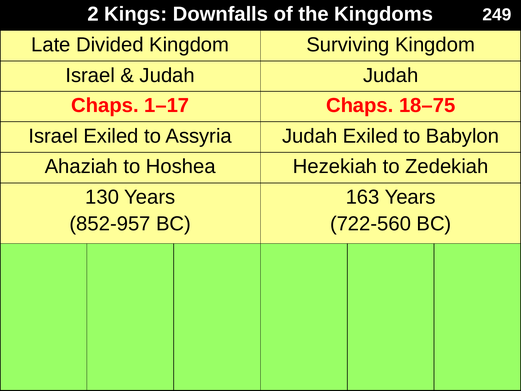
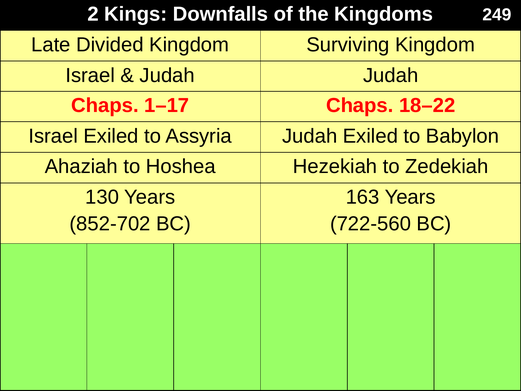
18–75: 18–75 -> 18–22 (427, 105)
852-957: 852-957 -> 852-702 (110, 224)
